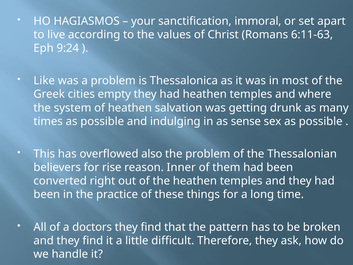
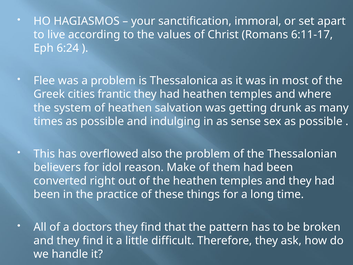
6:11-63: 6:11-63 -> 6:11-17 (312, 35)
9:24: 9:24 -> 6:24 (68, 48)
Like: Like -> Flee (44, 81)
empty: empty -> frantic (114, 94)
rise: rise -> idol (112, 167)
Inner: Inner -> Make (181, 167)
